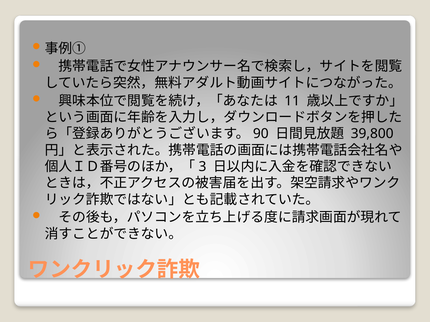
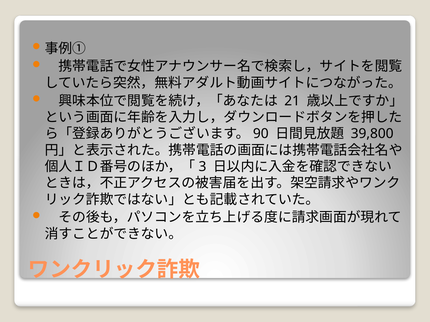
11: 11 -> 21 (292, 101)
